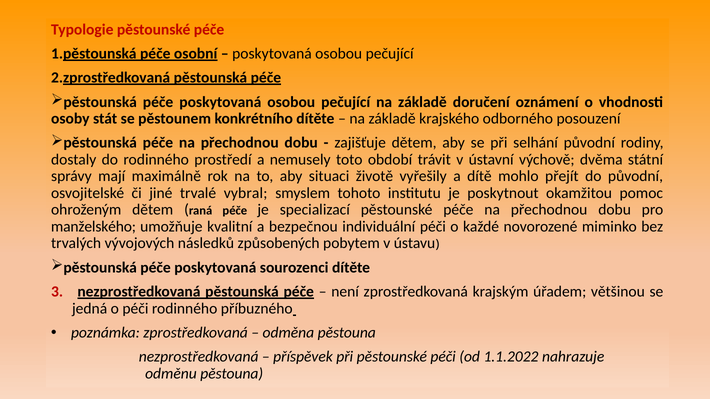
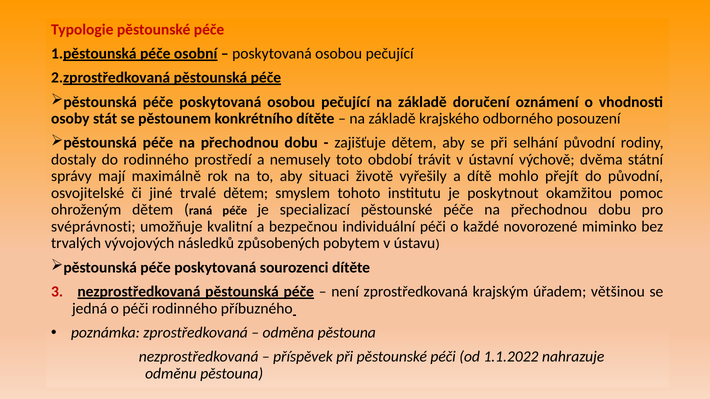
trvalé vybral: vybral -> dětem (246, 193)
manželského: manželského -> svéprávnosti (93, 227)
